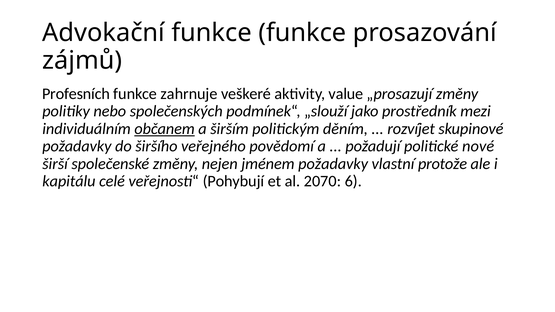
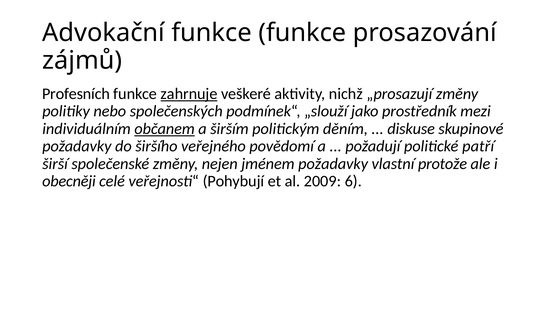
zahrnuje underline: none -> present (189, 94)
value: value -> nichž (346, 94)
rozvíjet: rozvíjet -> diskuse (411, 129)
nové: nové -> patří (478, 146)
kapitálu: kapitálu -> obecněji (69, 181)
2070: 2070 -> 2009 (322, 181)
